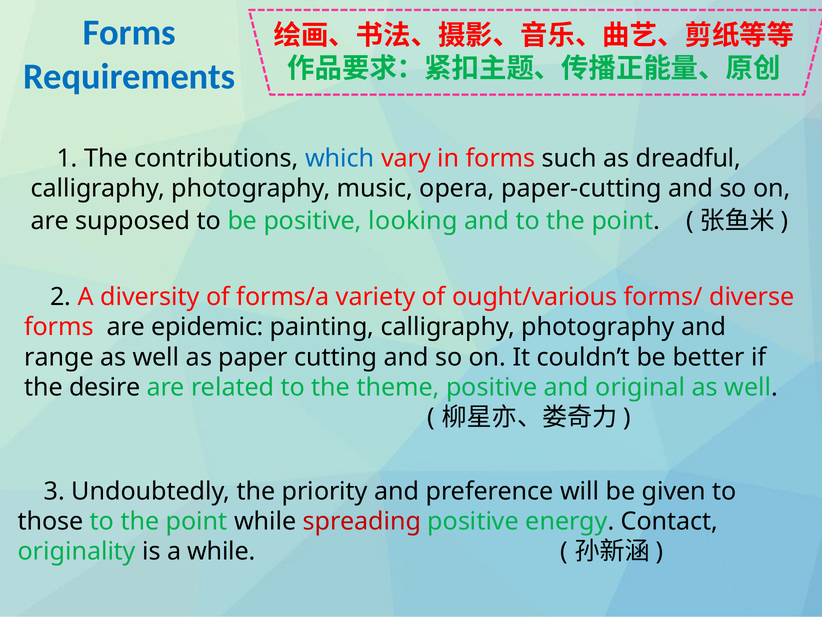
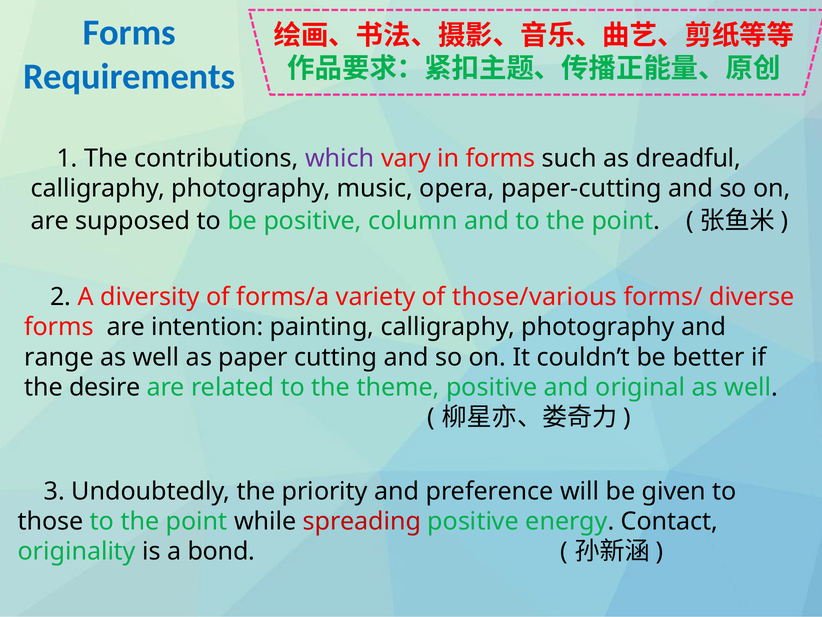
which colour: blue -> purple (340, 158)
looking: looking -> column (413, 221)
ought/various: ought/various -> those/various (535, 297)
epidemic: epidemic -> intention (207, 327)
a while: while -> bond (221, 551)
